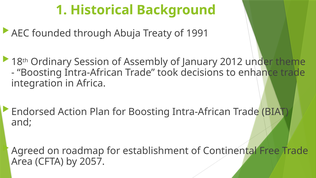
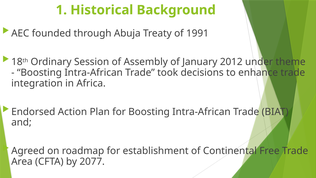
2057: 2057 -> 2077 (92, 161)
